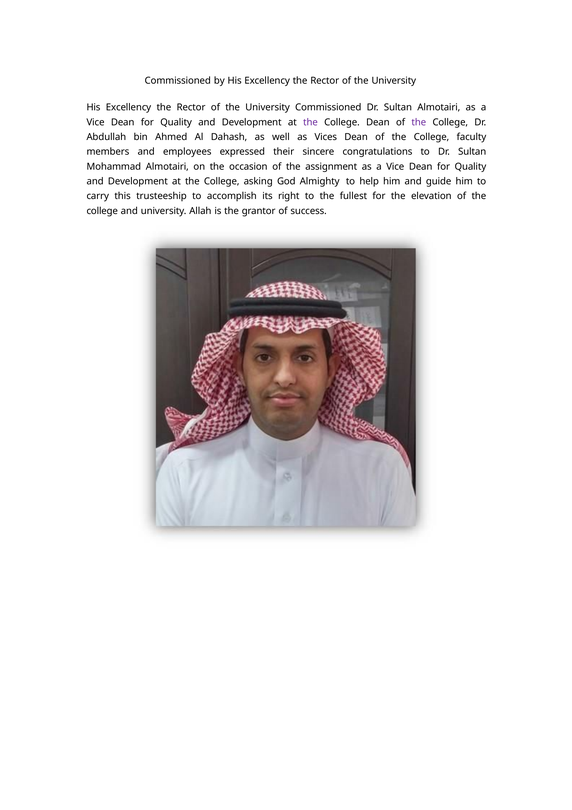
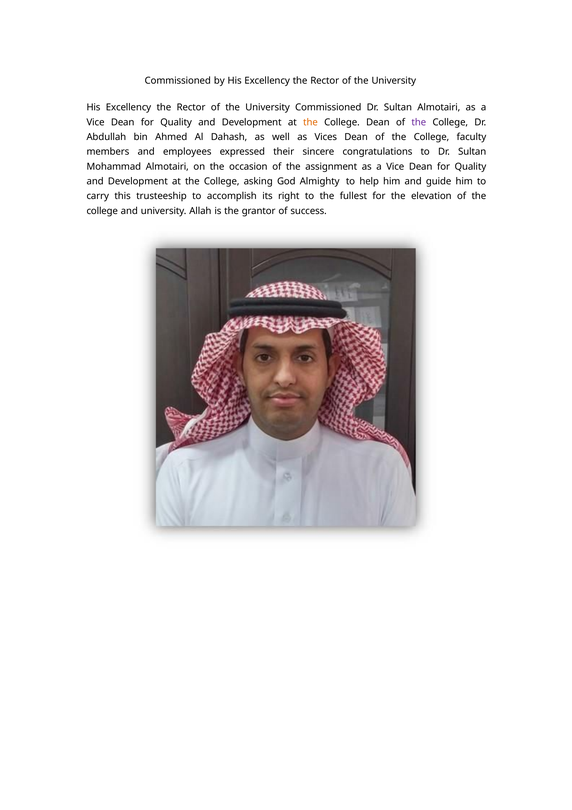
the colour: purple -> orange (310, 122)
